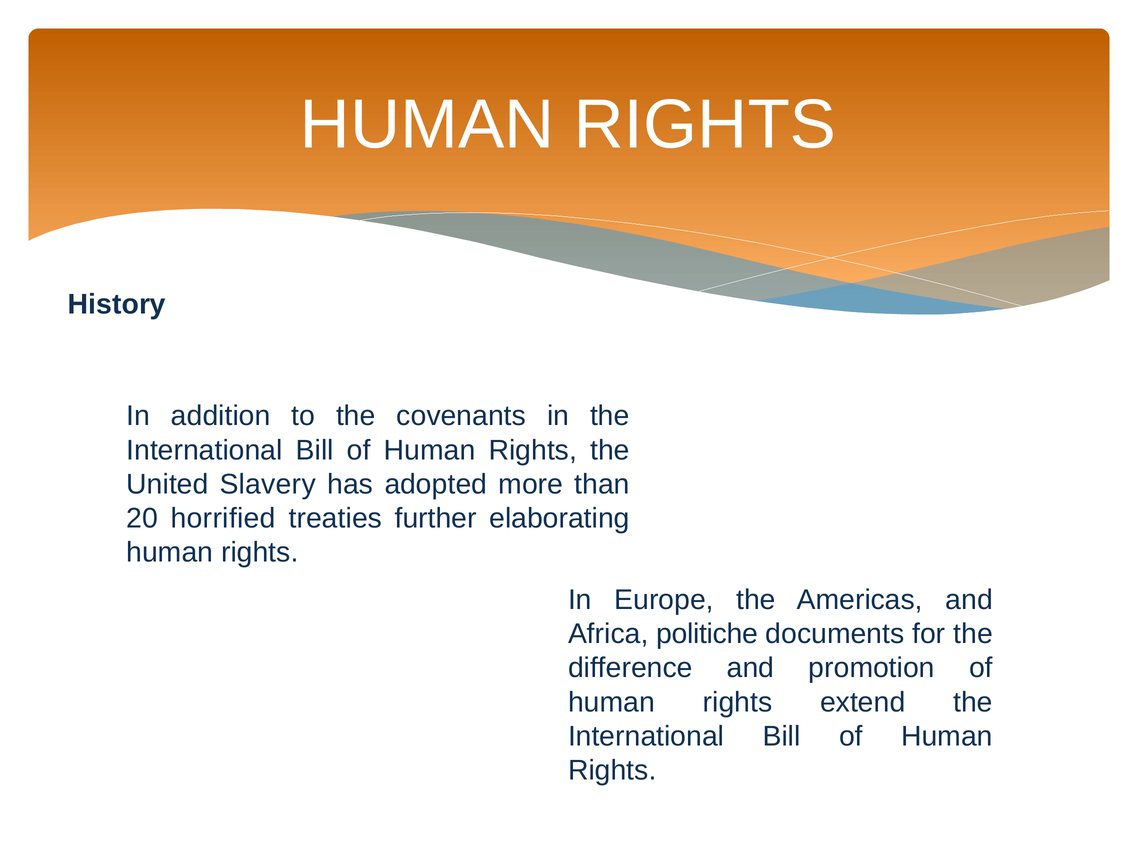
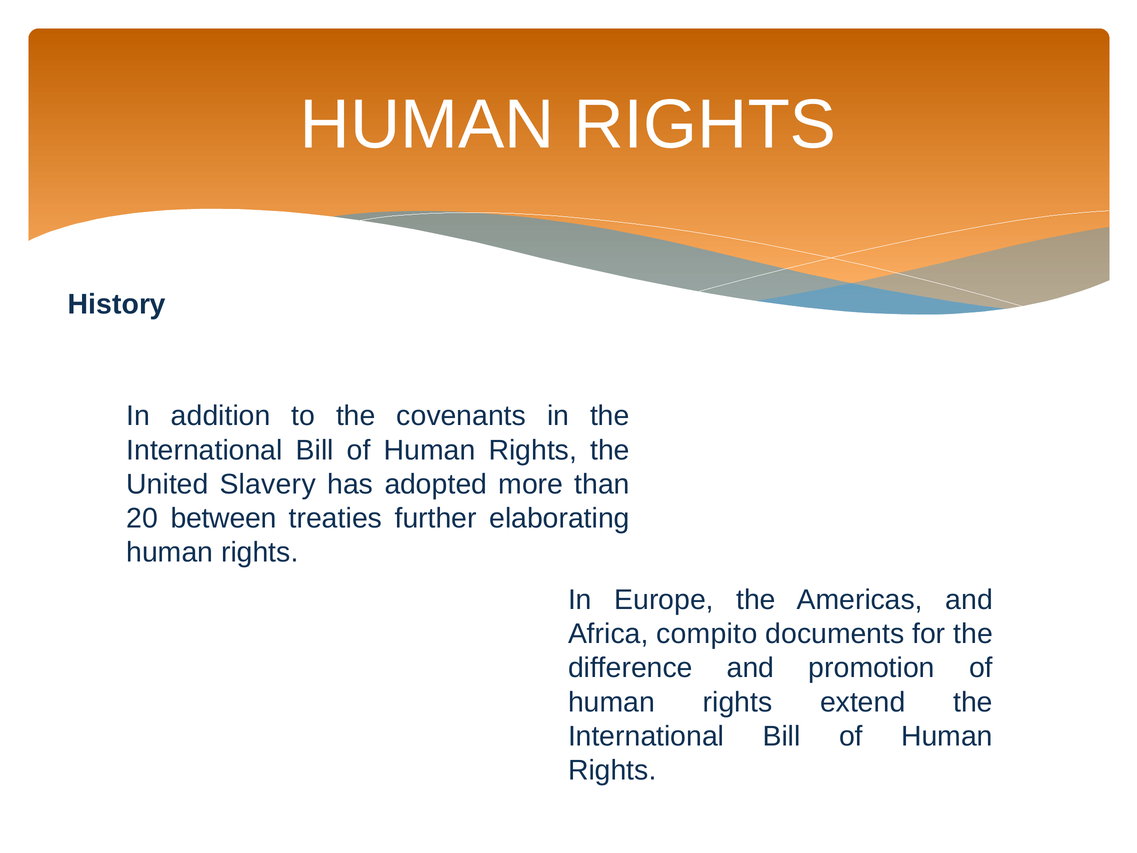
horrified: horrified -> between (223, 518)
politiche: politiche -> compito (707, 634)
